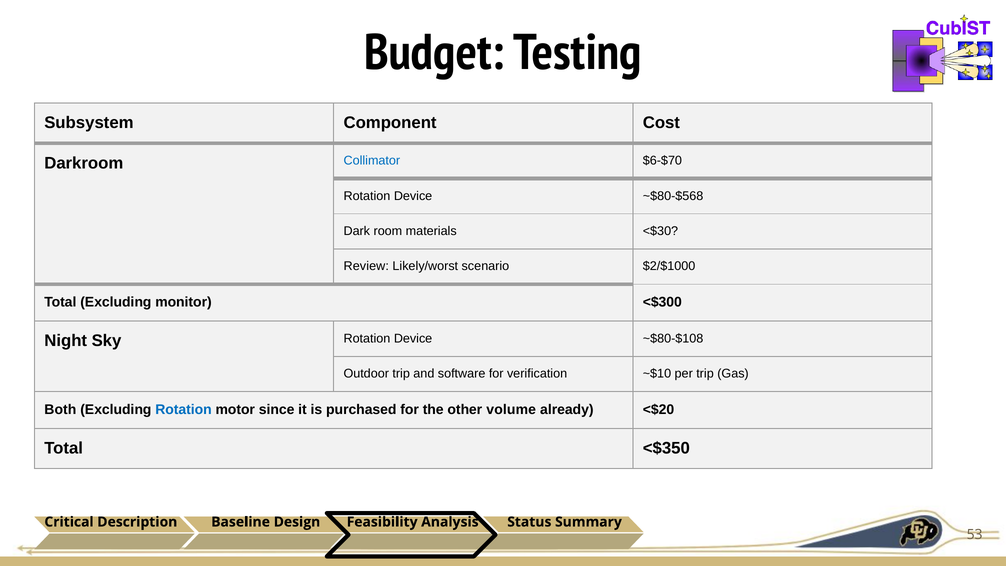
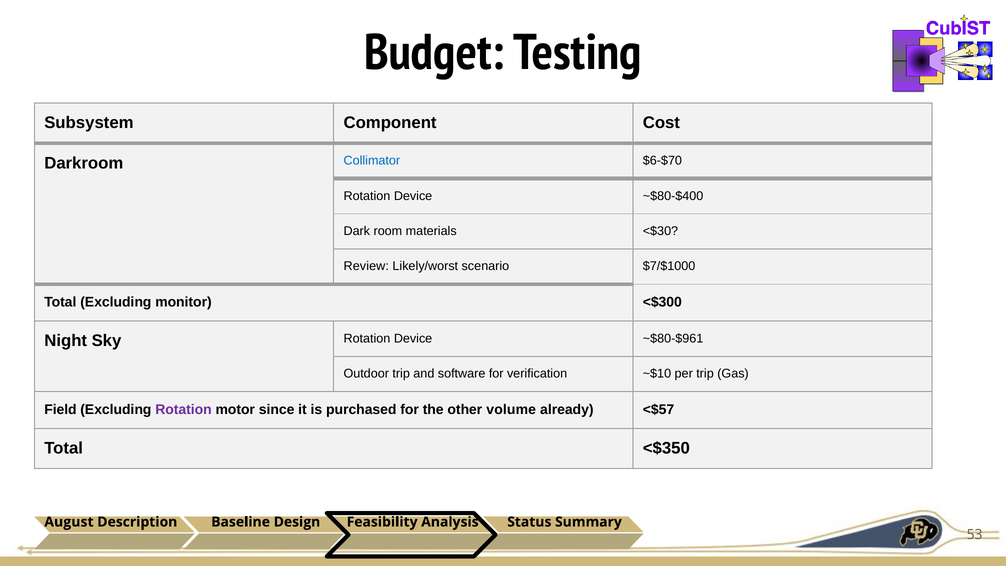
~$80-$568: ~$80-$568 -> ~$80-$400 (673, 196)
$2/$1000: $2/$1000 -> $7/$1000 (669, 266)
~$80-$108: ~$80-$108 -> ~$80-$961 (673, 338)
Both: Both -> Field (60, 409)
Rotation colour: blue -> purple (184, 409)
<$20: <$20 -> <$57 (659, 409)
Critical: Critical -> August (69, 522)
